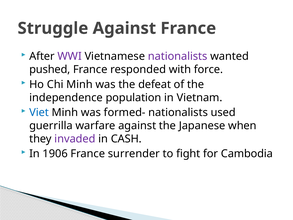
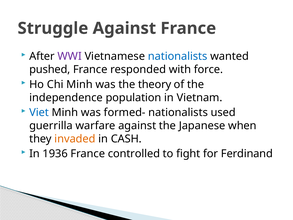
nationalists colour: purple -> blue (178, 56)
defeat: defeat -> theory (155, 84)
invaded colour: purple -> orange (75, 139)
1906: 1906 -> 1936 (55, 154)
surrender: surrender -> controlled (134, 154)
Cambodia: Cambodia -> Ferdinand (247, 154)
